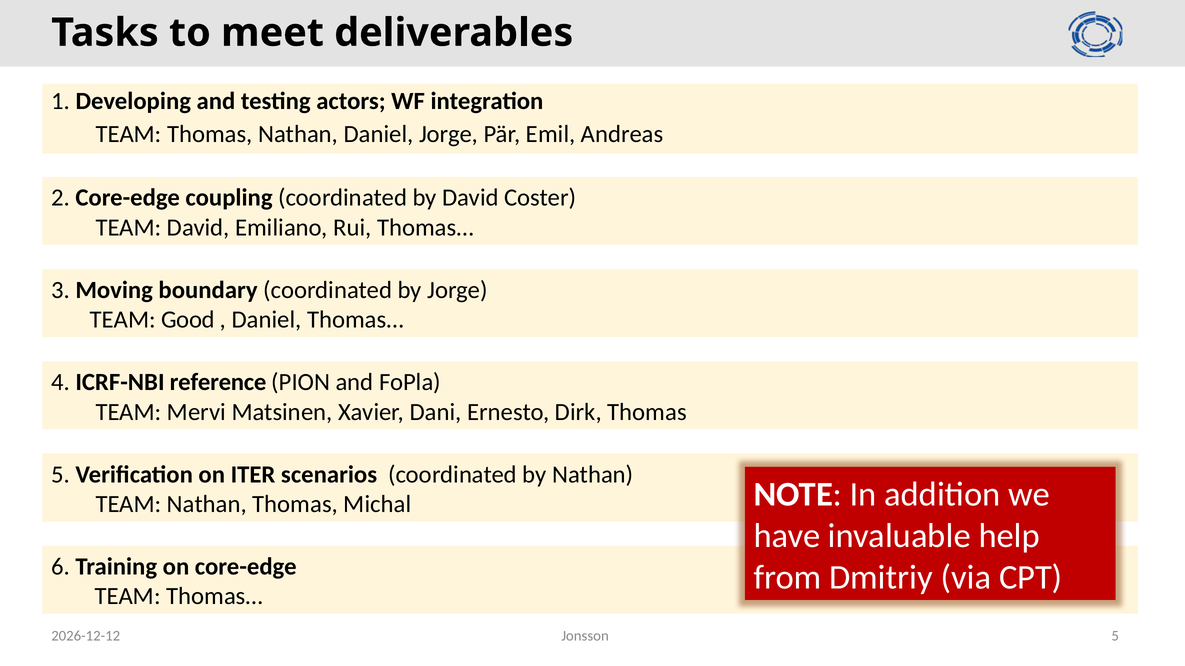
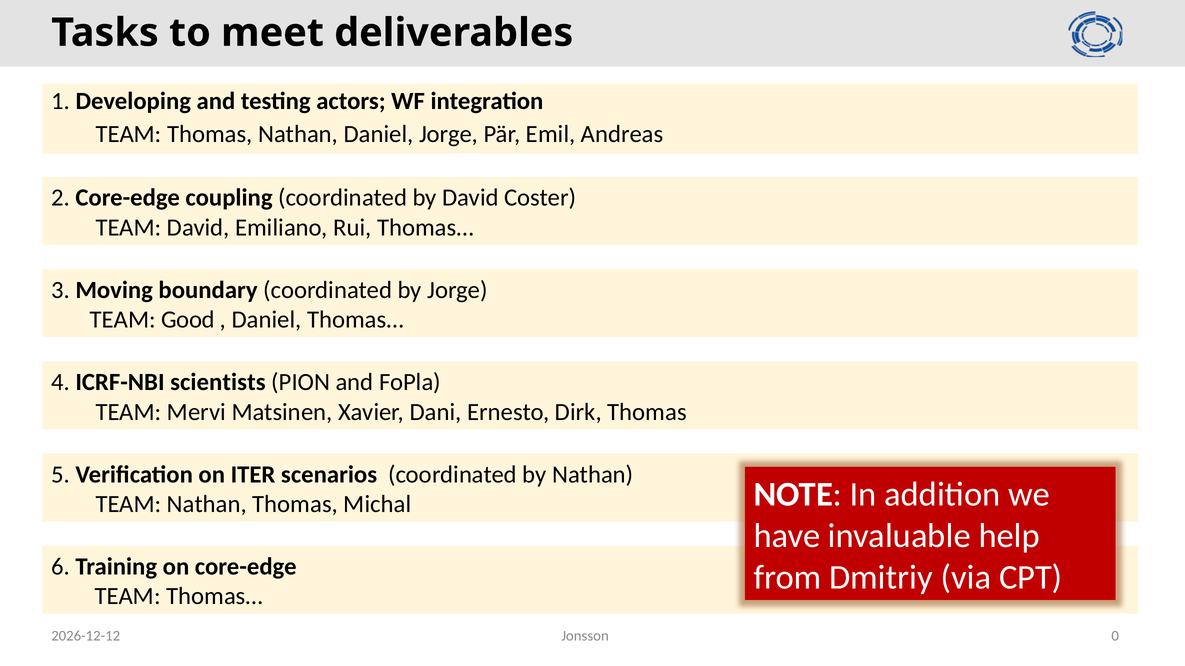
reference: reference -> scientists (218, 383)
Jonsson 5: 5 -> 0 (1115, 636)
